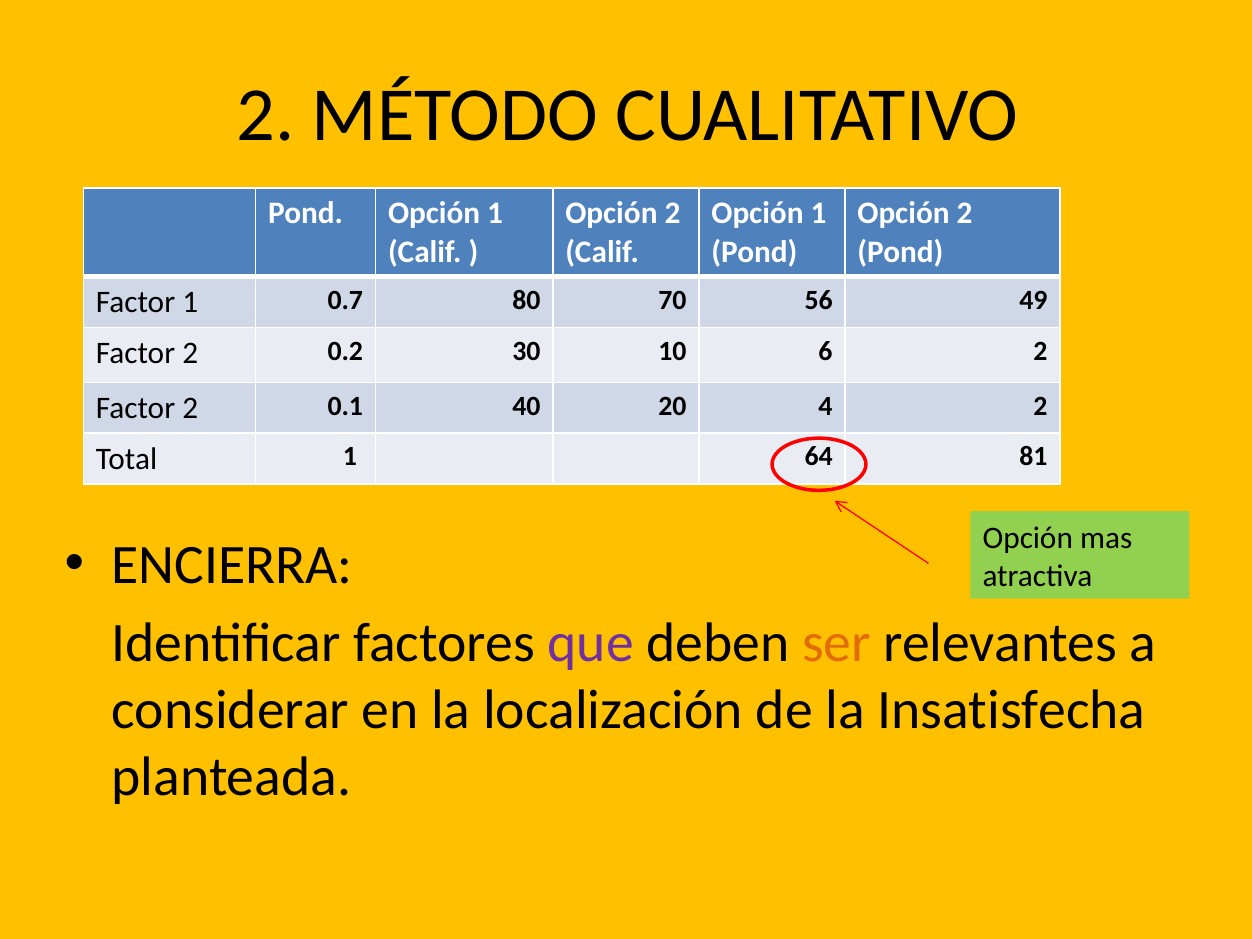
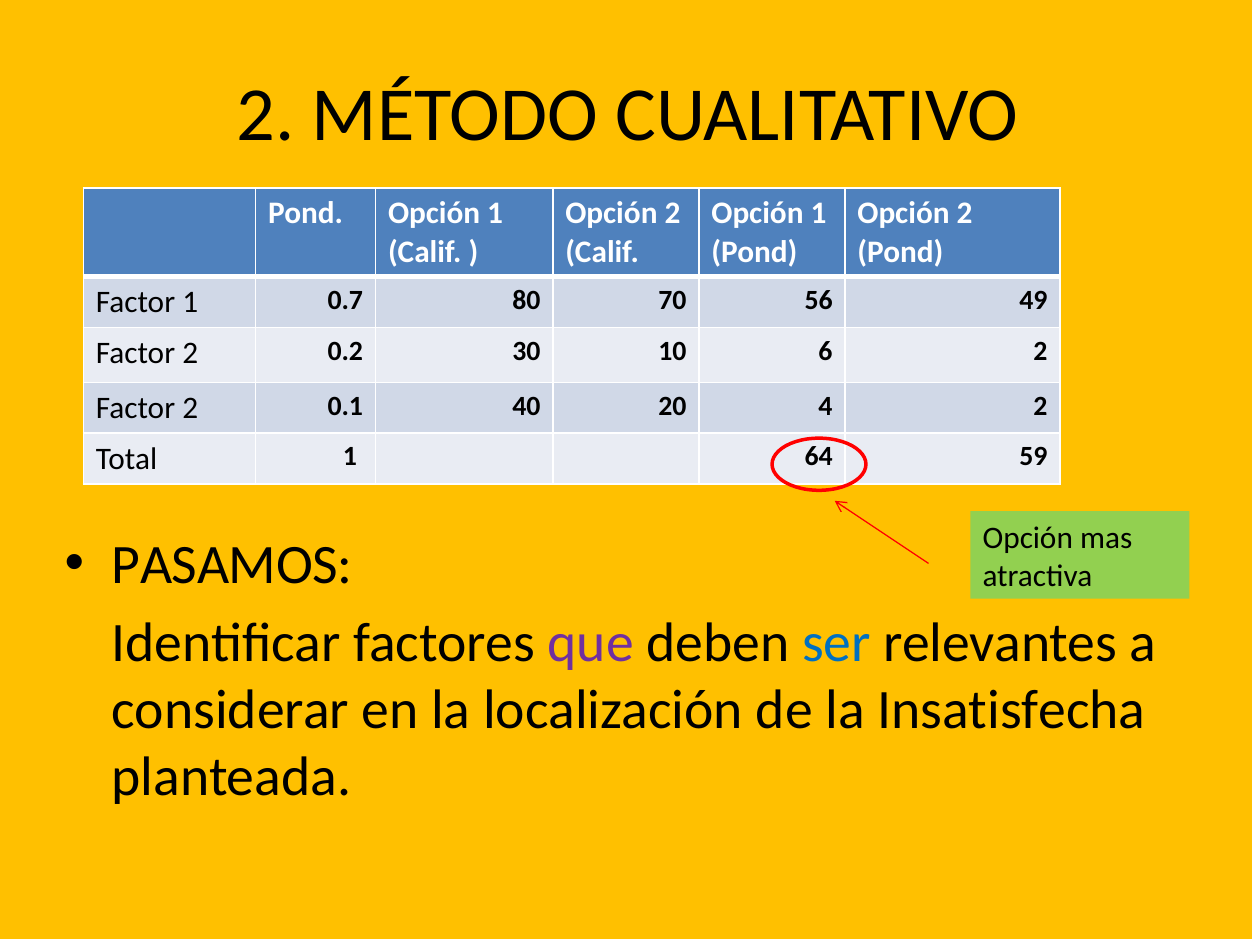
81: 81 -> 59 (1033, 457)
ENCIERRA: ENCIERRA -> PASAMOS (232, 565)
ser colour: orange -> blue (836, 643)
